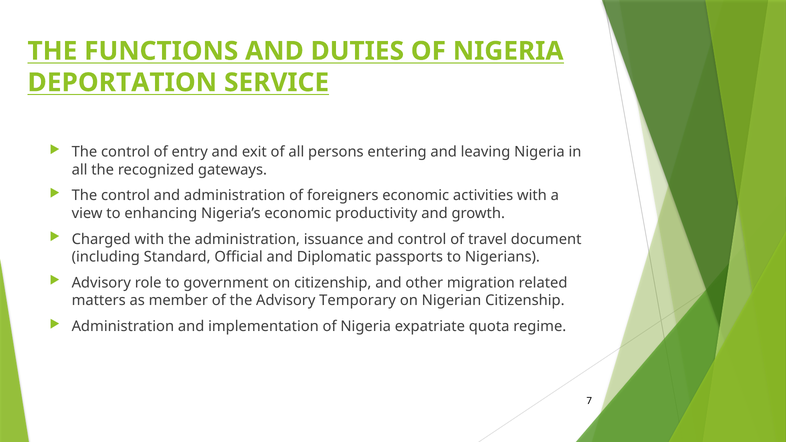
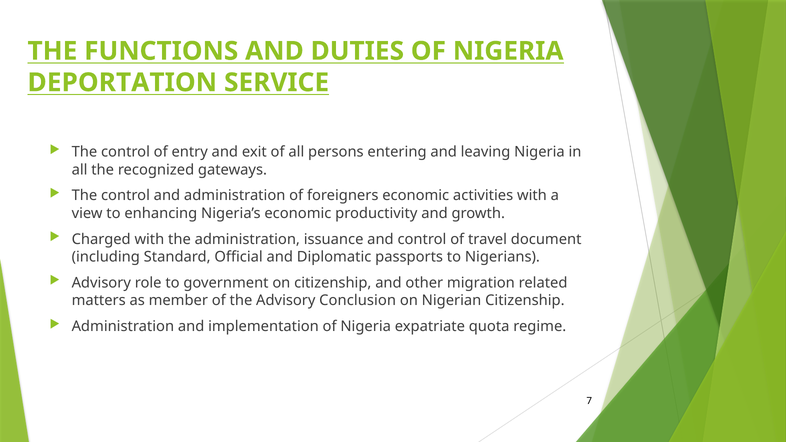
Temporary: Temporary -> Conclusion (358, 300)
